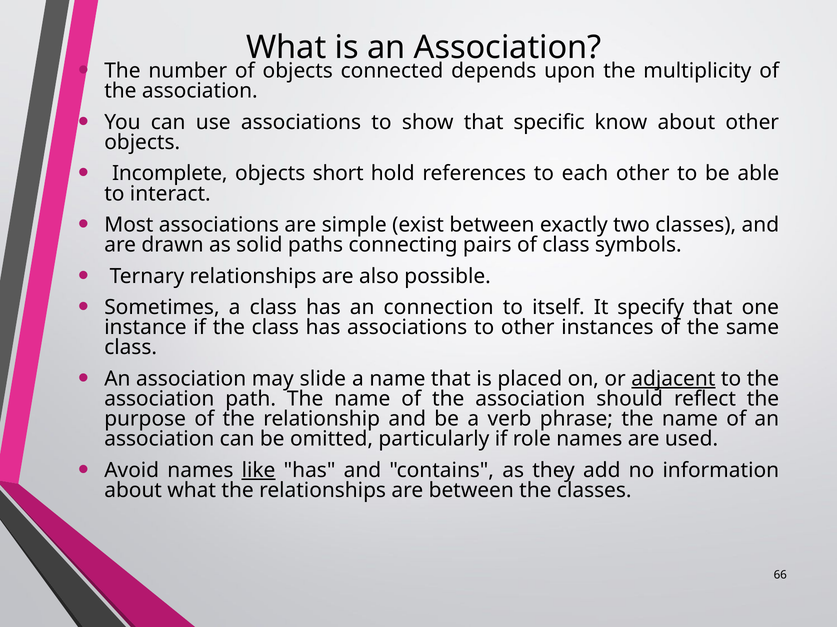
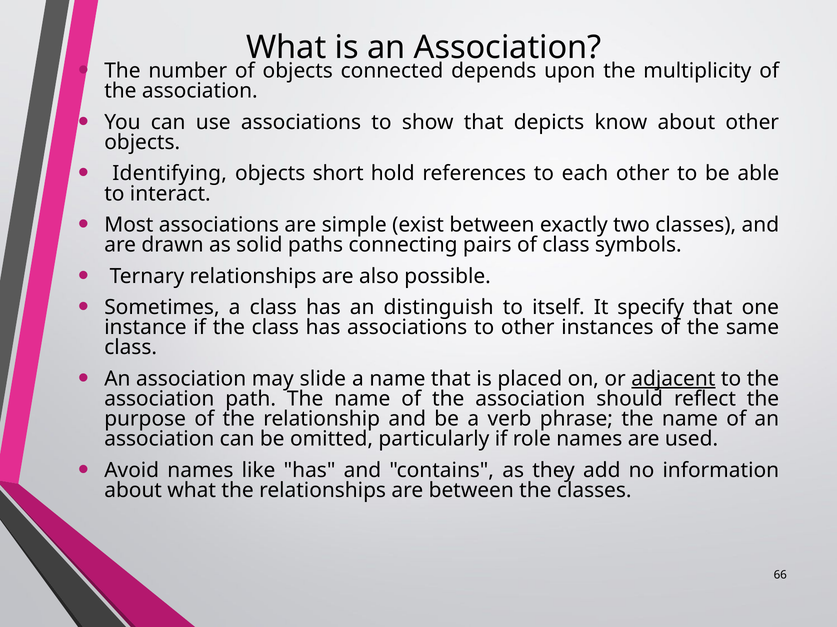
specific: specific -> depicts (549, 122)
Incomplete: Incomplete -> Identifying (170, 174)
connection: connection -> distinguish (439, 308)
like underline: present -> none (259, 471)
